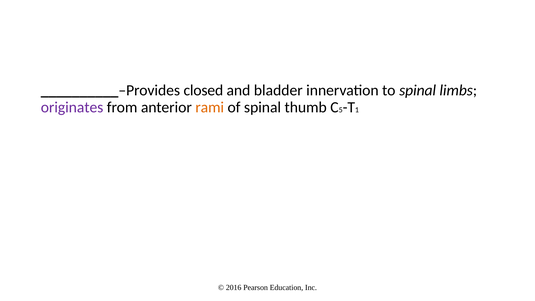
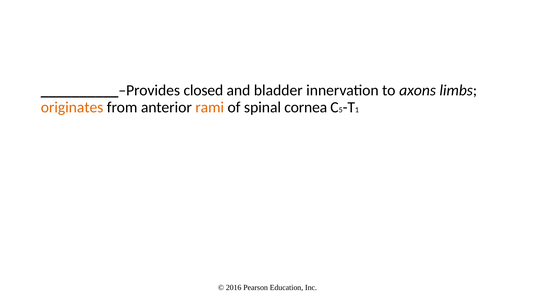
to spinal: spinal -> axons (418, 90)
originates colour: purple -> orange (72, 107)
thumb: thumb -> cornea (306, 107)
